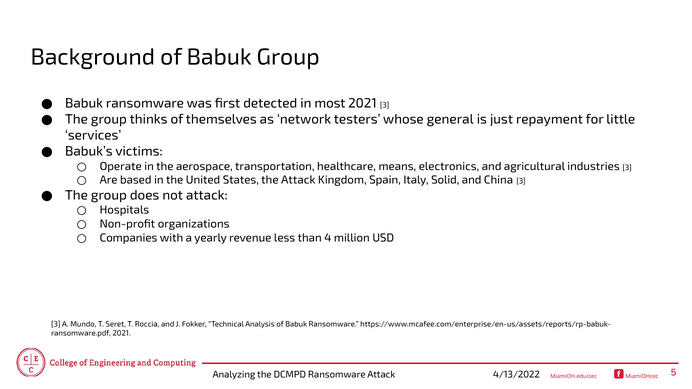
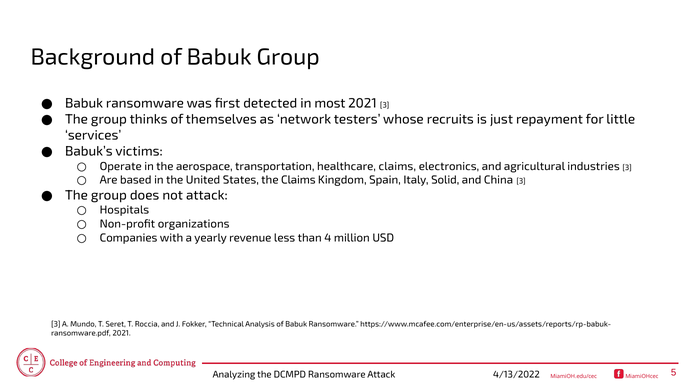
general: general -> recruits (450, 119)
healthcare means: means -> claims (397, 166)
the Attack: Attack -> Claims (298, 180)
